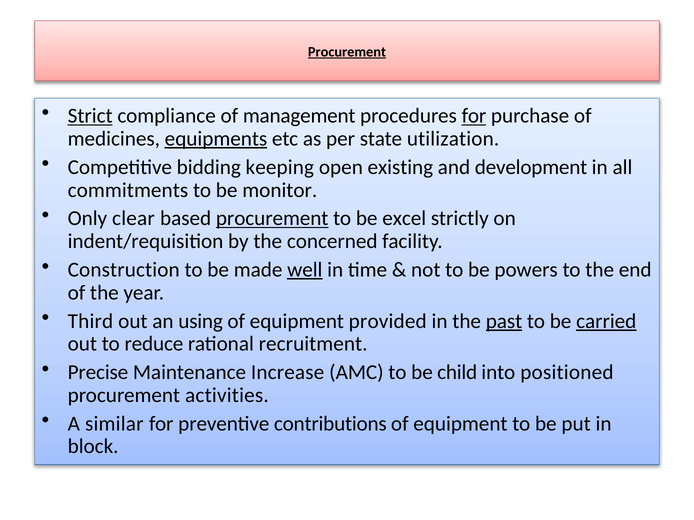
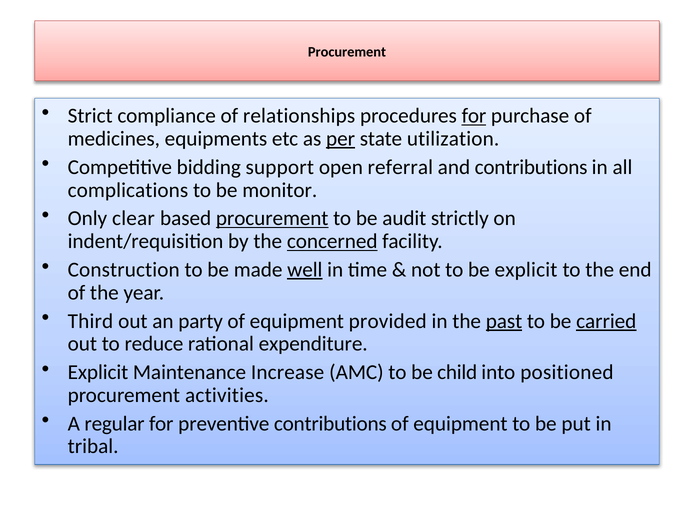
Procurement underline: present -> none (347, 52)
Strict underline: present -> none (90, 116)
management: management -> relationships (299, 116)
equipments underline: present -> none (216, 139)
per underline: none -> present (341, 139)
keeping: keeping -> support (280, 167)
existing: existing -> referral (400, 167)
and development: development -> contributions (531, 167)
commitments: commitments -> complications (128, 190)
excel: excel -> audit (404, 219)
concerned underline: none -> present (332, 242)
be powers: powers -> explicit (526, 270)
using: using -> party (201, 321)
recruitment: recruitment -> expenditure (313, 344)
Precise: Precise -> Explicit (98, 373)
similar: similar -> regular (115, 424)
block: block -> tribal (93, 447)
